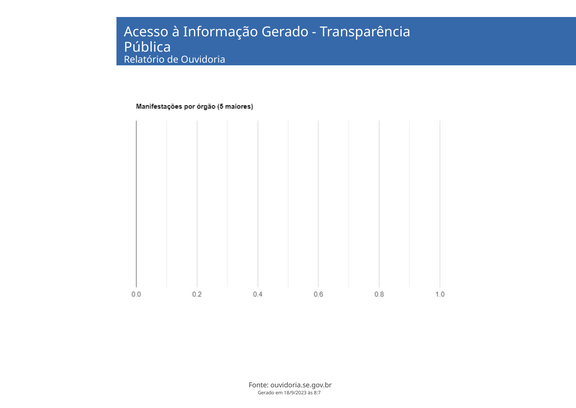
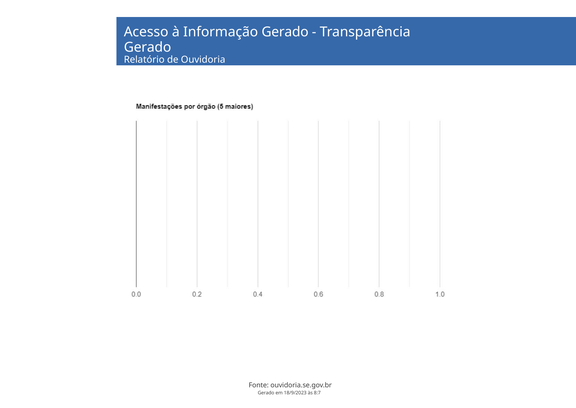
Pública: Pública -> Gerado (148, 47)
